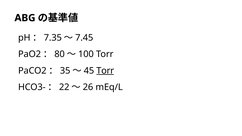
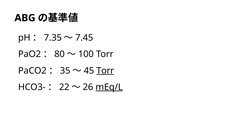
mEq/L underline: none -> present (109, 87)
